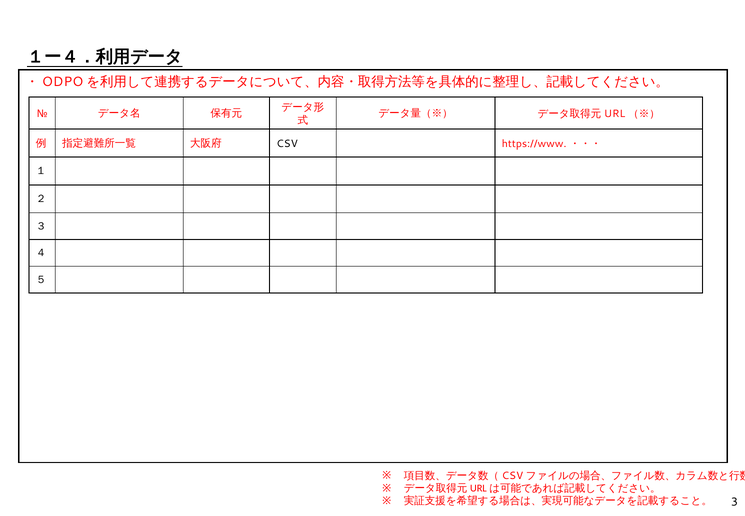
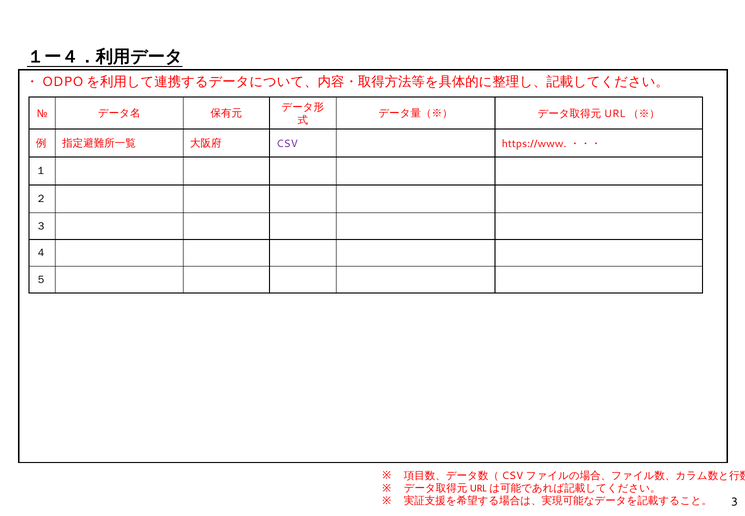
CSV colour: black -> purple (287, 144)
